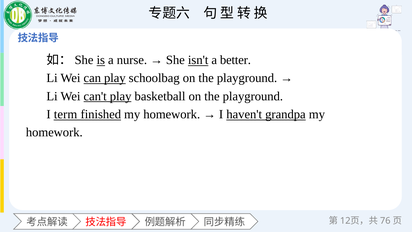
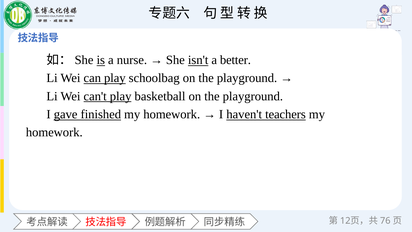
term: term -> gave (66, 114)
grandpa: grandpa -> teachers (285, 114)
